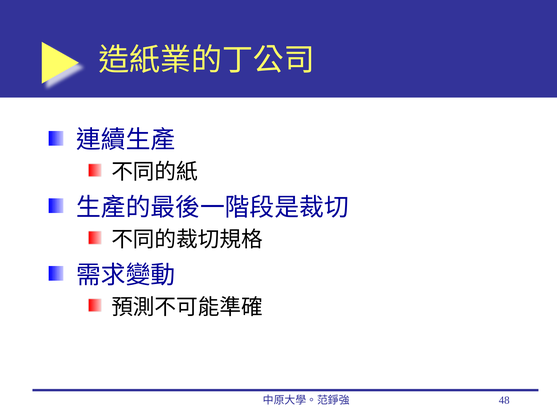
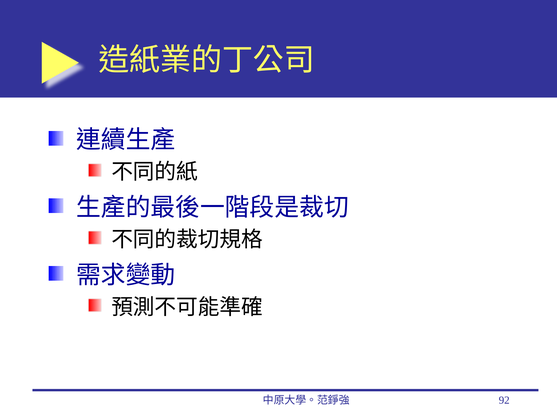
48: 48 -> 92 (504, 400)
